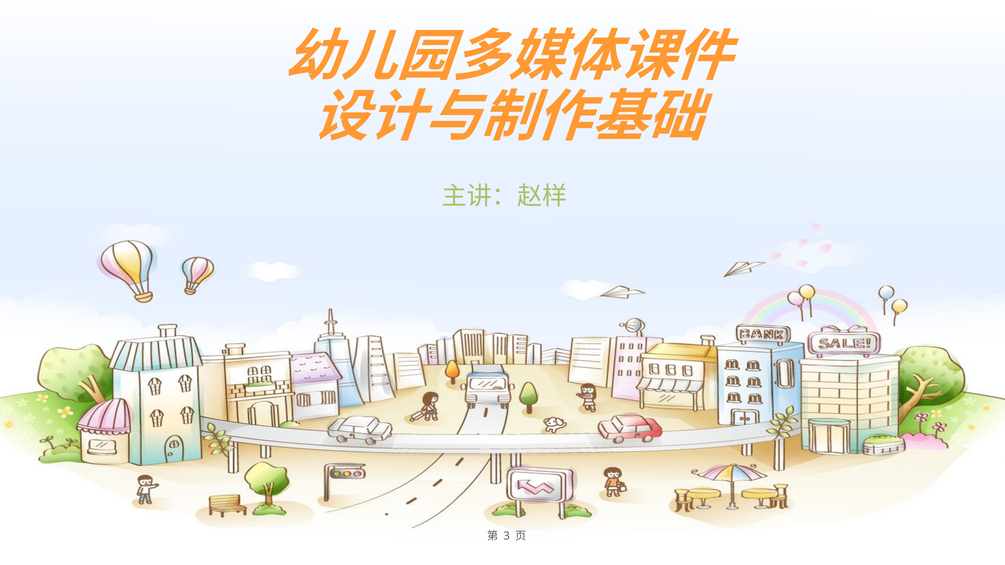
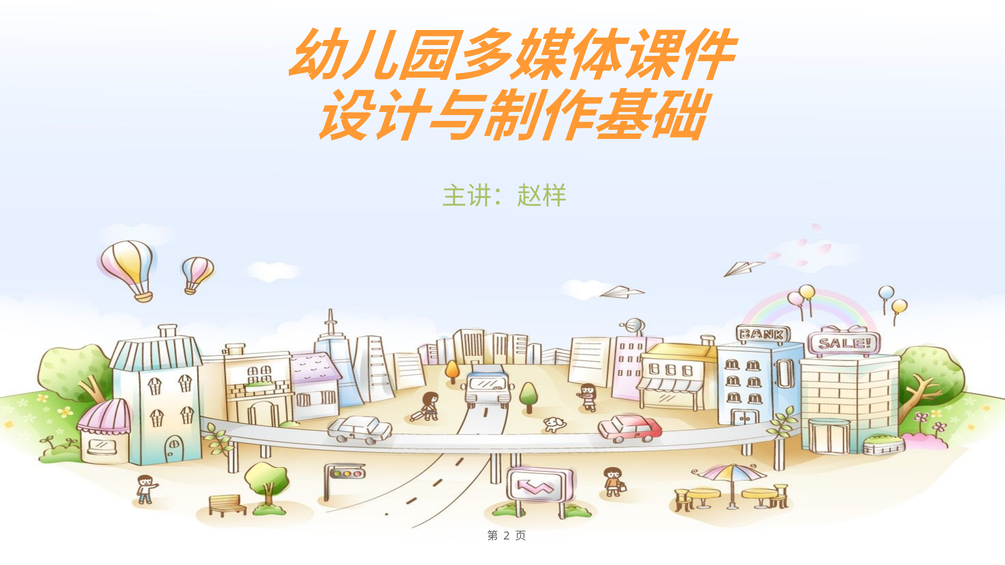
3: 3 -> 2 (507, 536)
